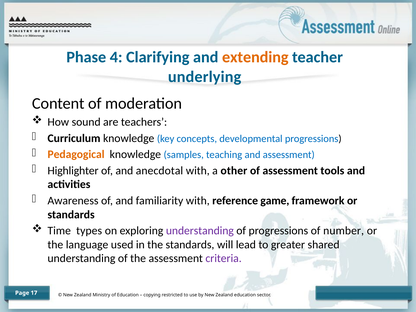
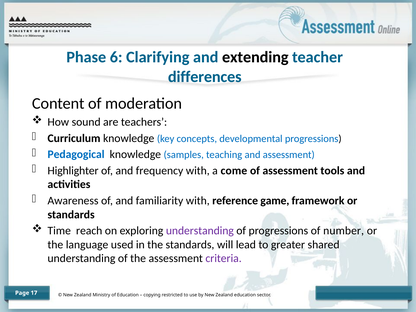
4: 4 -> 6 (116, 57)
extending colour: orange -> black (255, 57)
underlying: underlying -> differences (205, 77)
Pedagogical colour: orange -> blue (76, 154)
anecdotal: anecdotal -> frequency (160, 171)
other: other -> come (234, 171)
types: types -> reach (89, 231)
